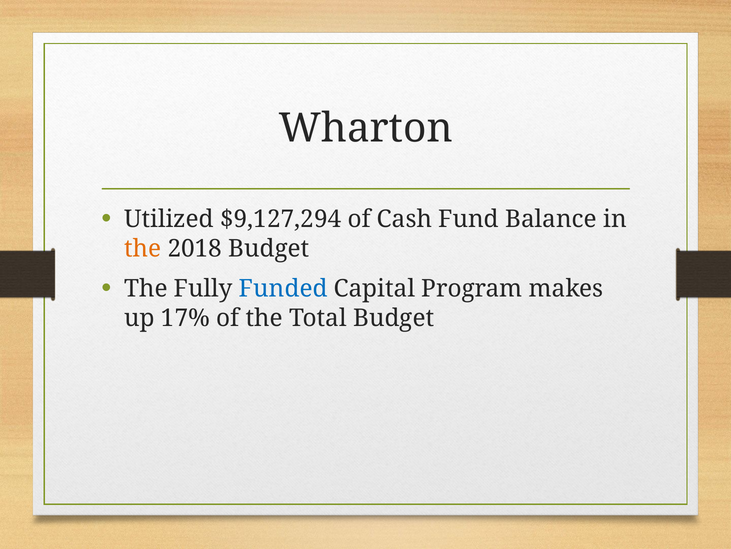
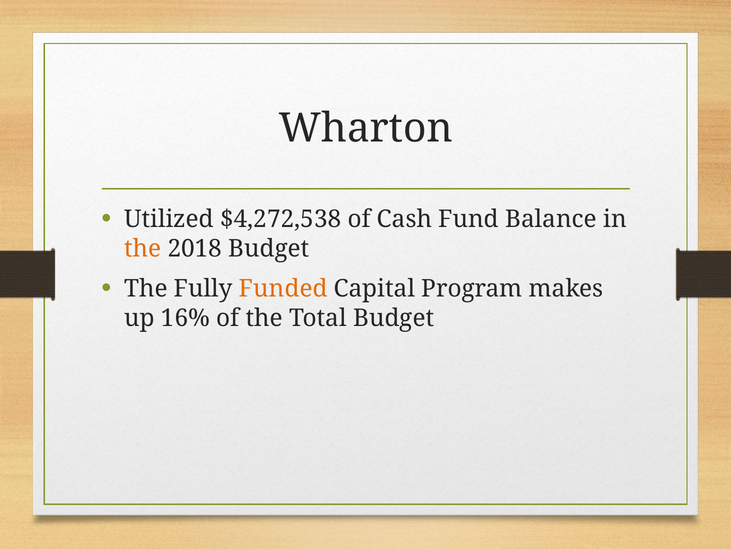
$9,127,294: $9,127,294 -> $4,272,538 (281, 219)
Funded colour: blue -> orange (283, 289)
17%: 17% -> 16% (185, 318)
